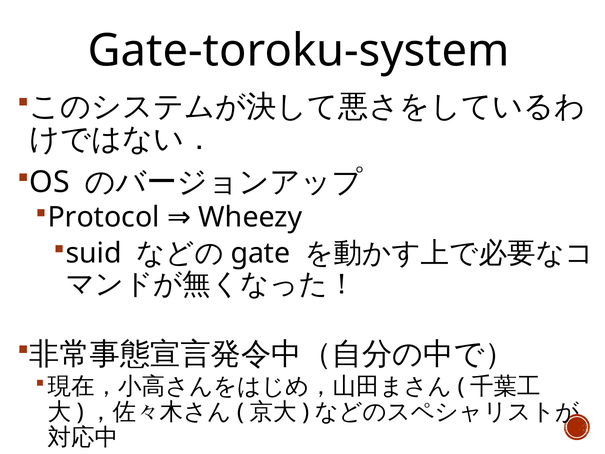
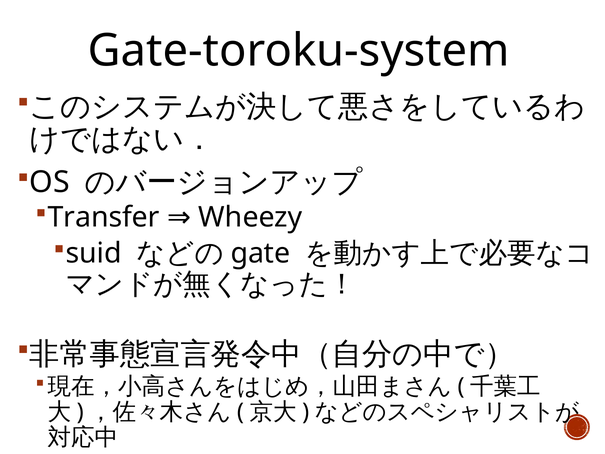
Protocol: Protocol -> Transfer (104, 217)
